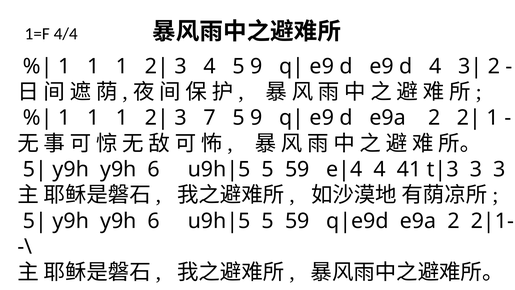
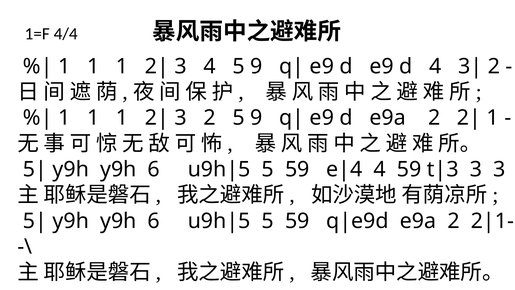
3 7: 7 -> 2 (210, 118)
4 41: 41 -> 59 (409, 169)
